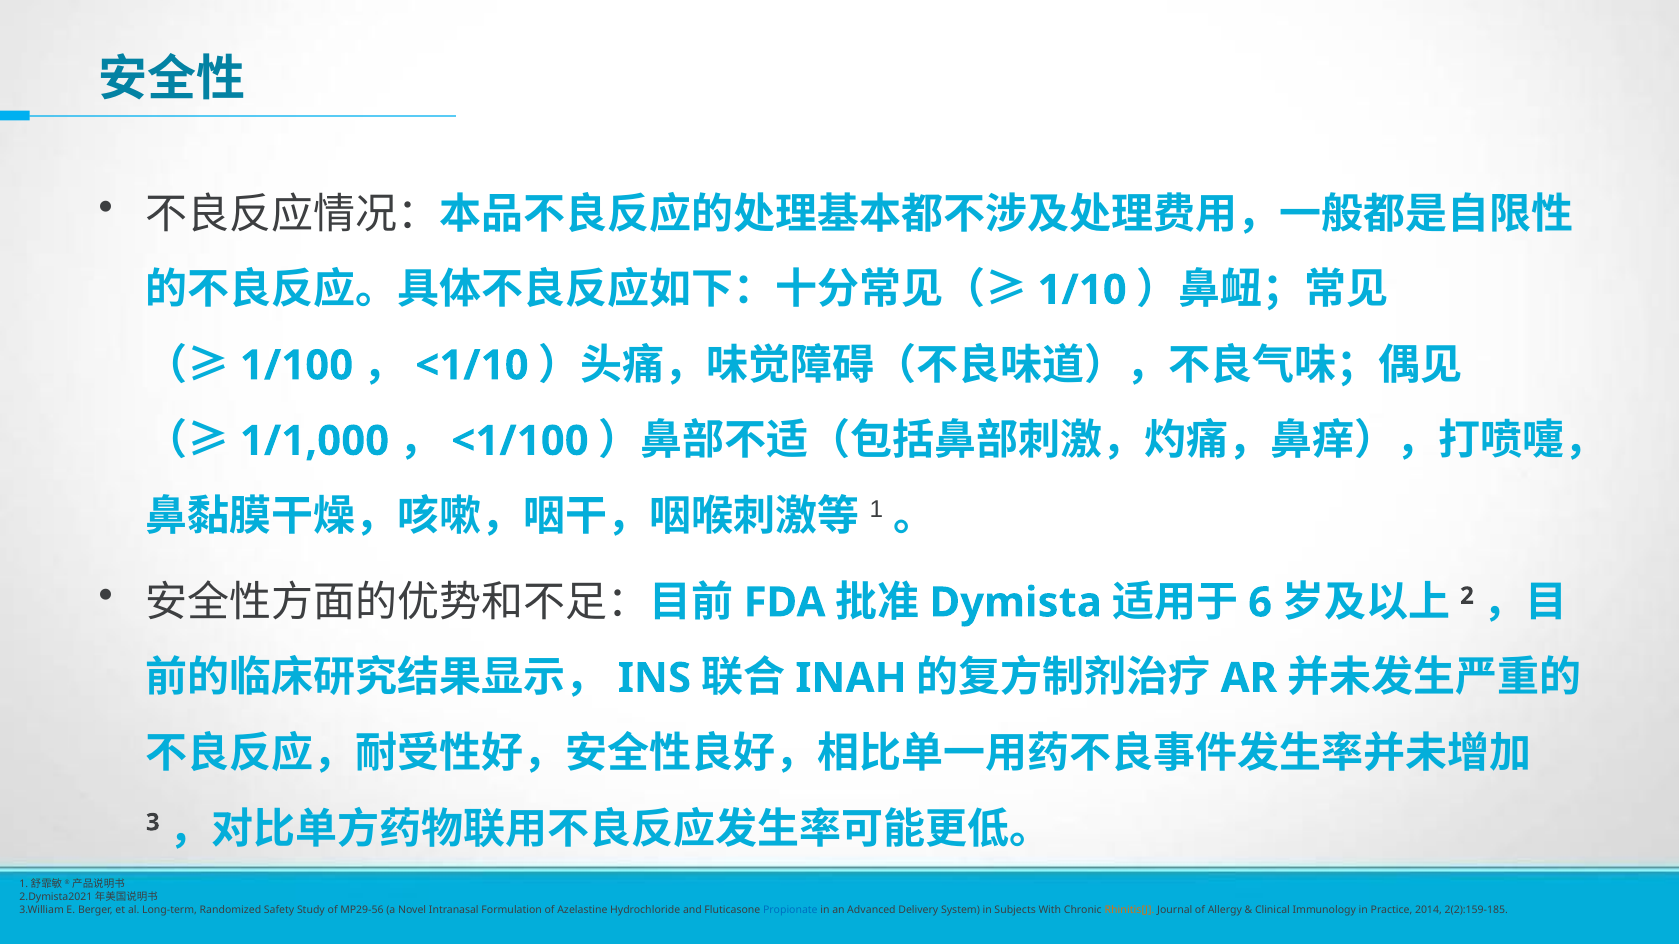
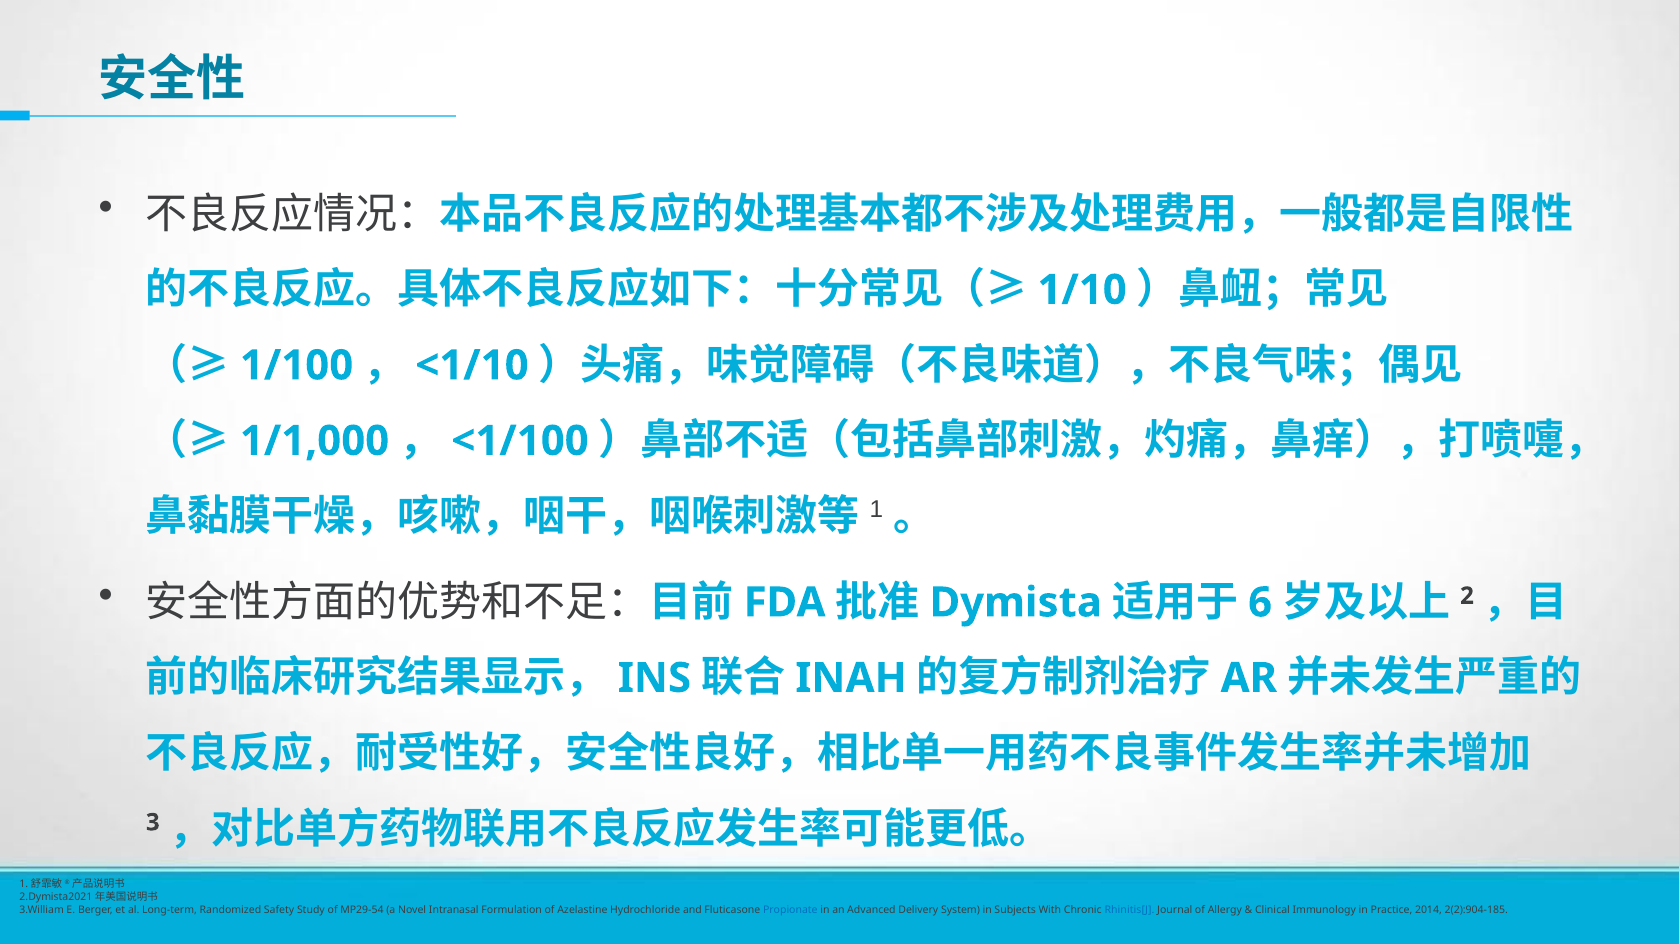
MP29-56: MP29-56 -> MP29-54 (362, 910)
Rhinitis[J colour: orange -> blue (1129, 910)
2(2):159-185: 2(2):159-185 -> 2(2):904-185 (1476, 910)
